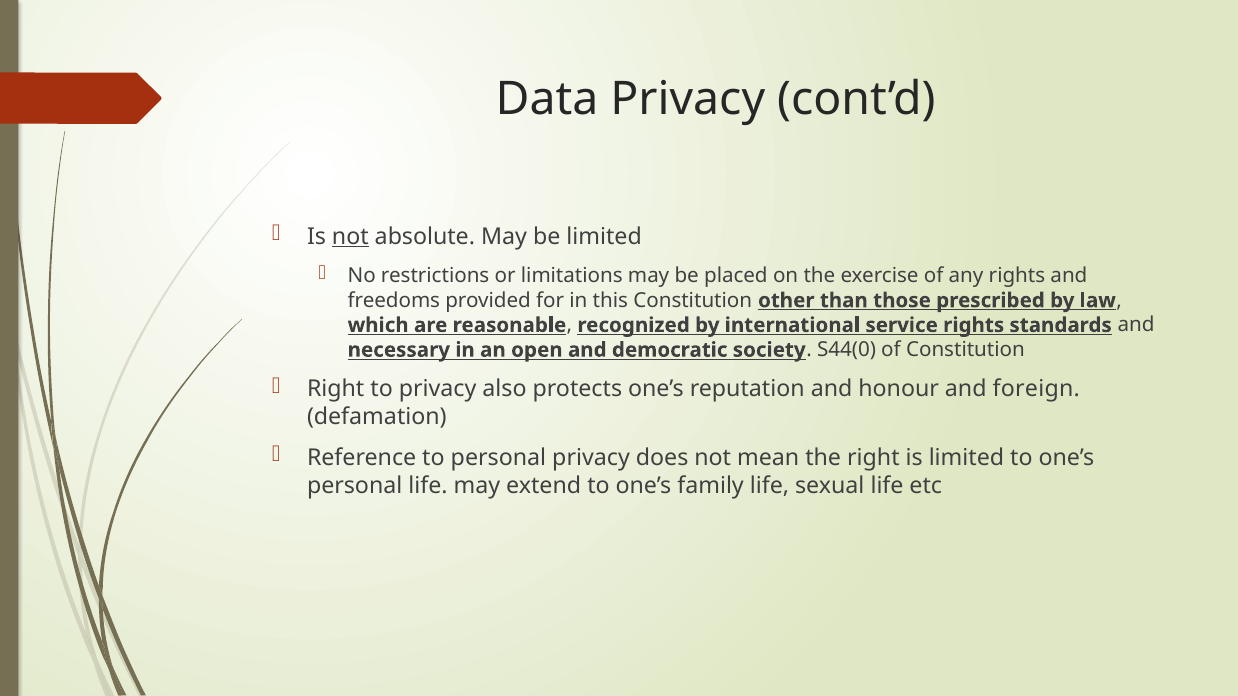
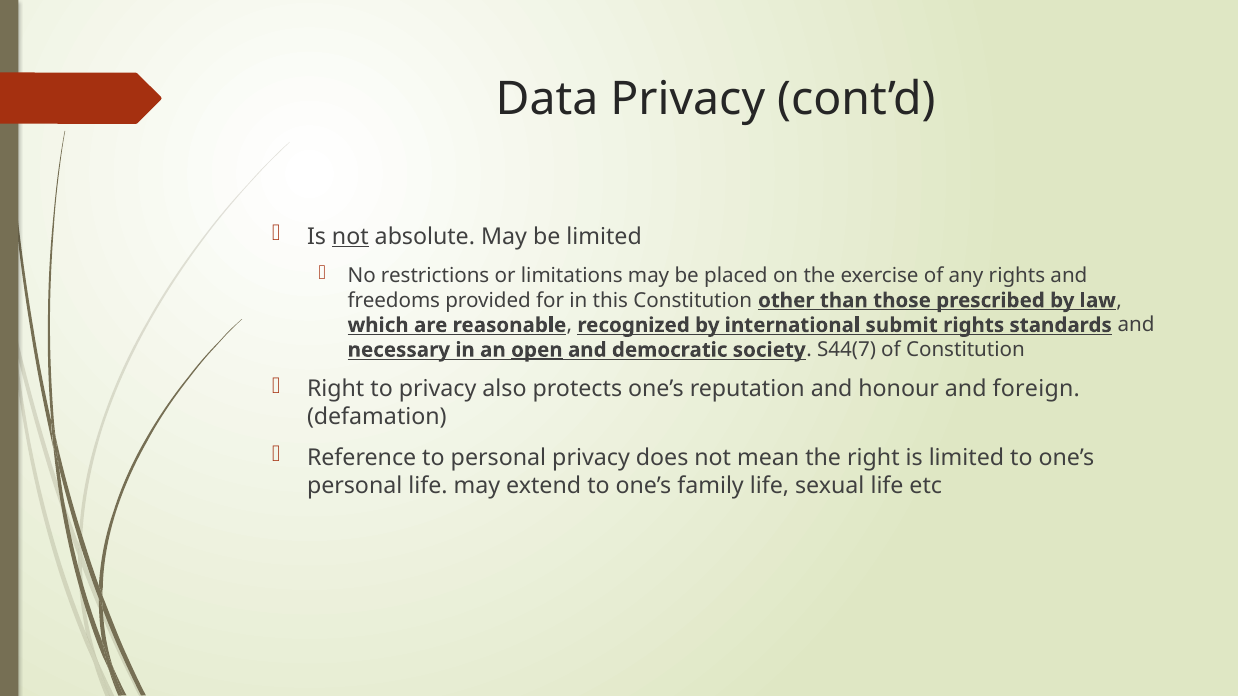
service: service -> submit (902, 325)
open underline: none -> present (537, 350)
S44(0: S44(0 -> S44(7 (847, 350)
